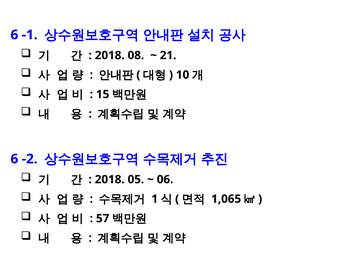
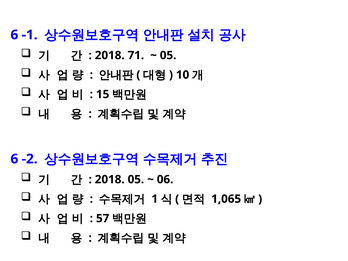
08: 08 -> 71 (136, 55)
21: 21 -> 05 (168, 55)
